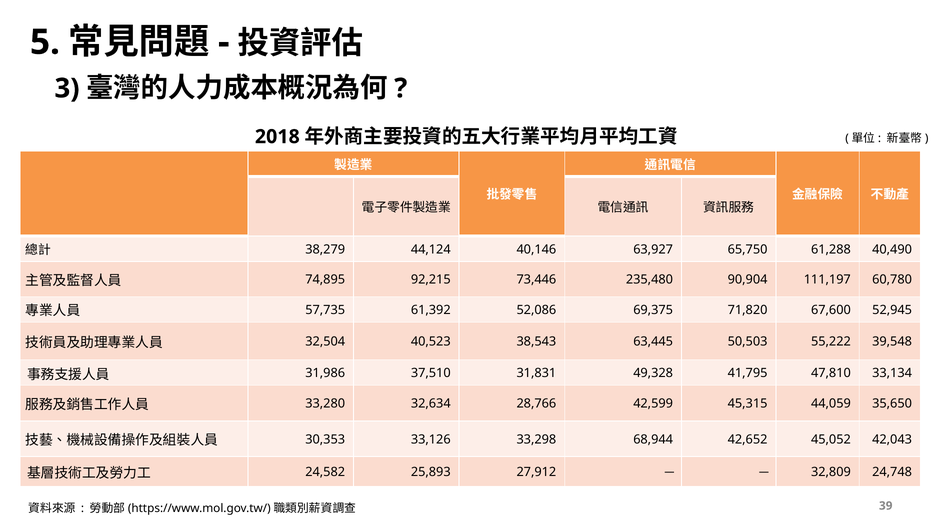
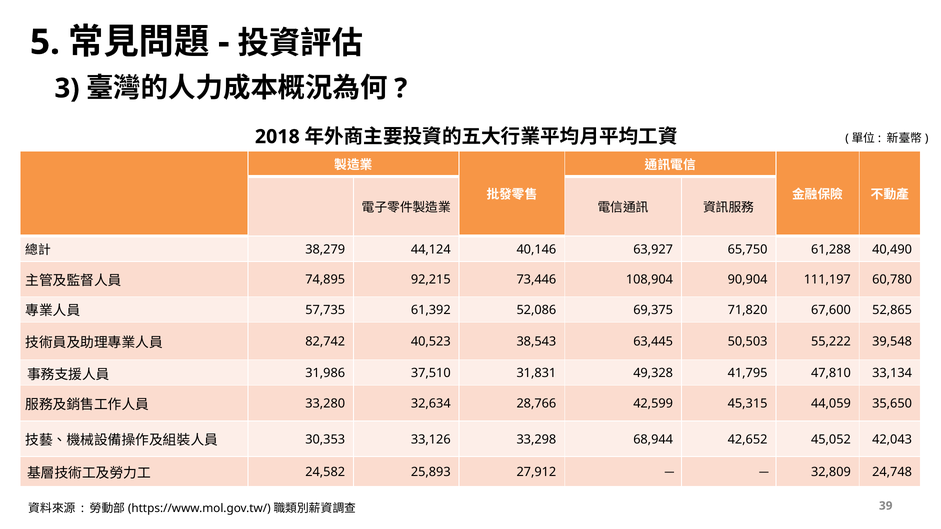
235,480: 235,480 -> 108,904 (649, 280)
52,945: 52,945 -> 52,865 (892, 310)
32,504: 32,504 -> 82,742 (325, 342)
